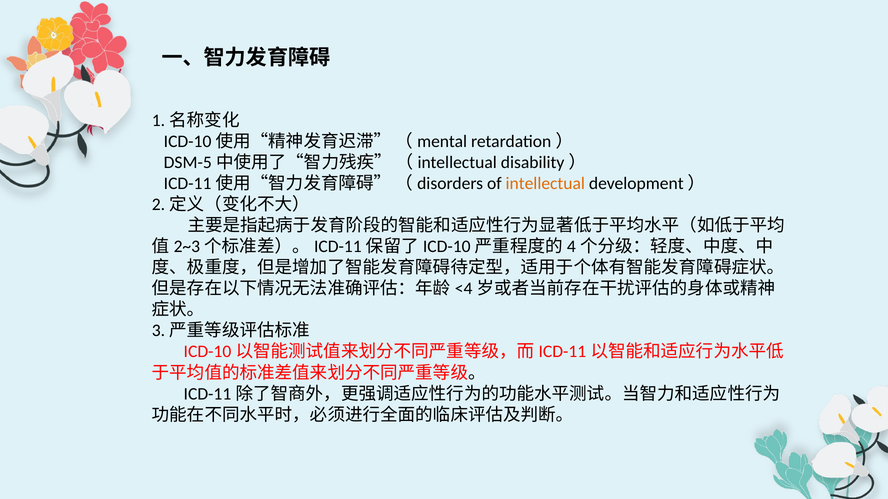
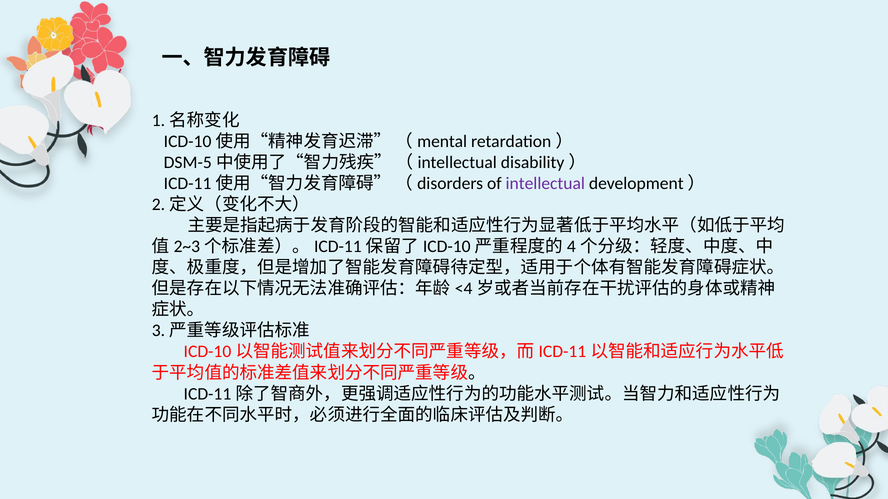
intellectual colour: orange -> purple (545, 184)
